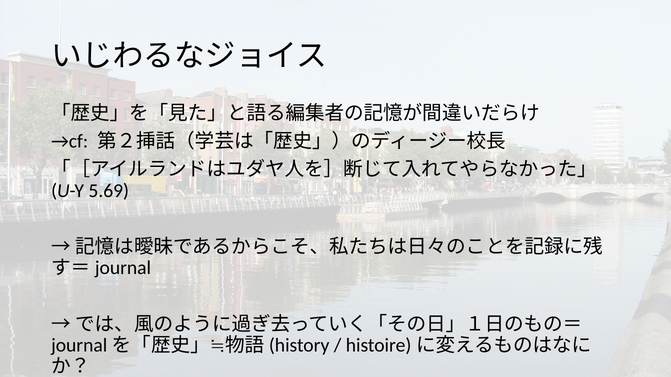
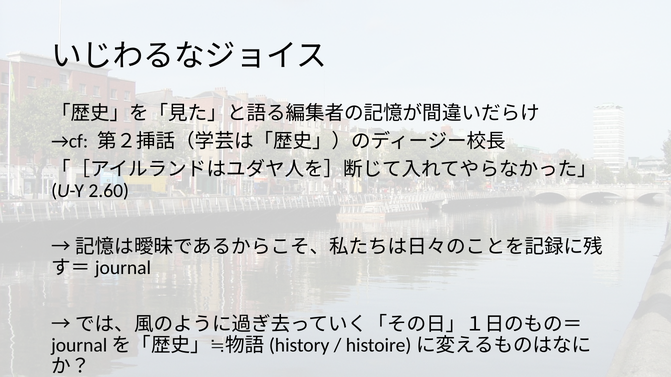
5.69: 5.69 -> 2.60 (109, 191)
